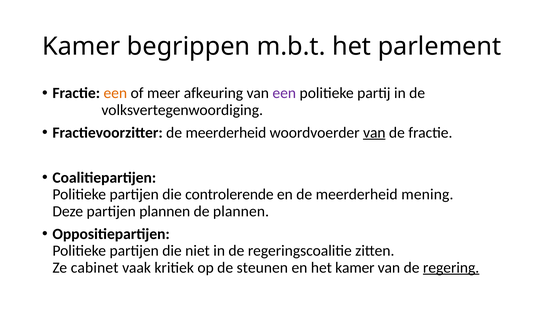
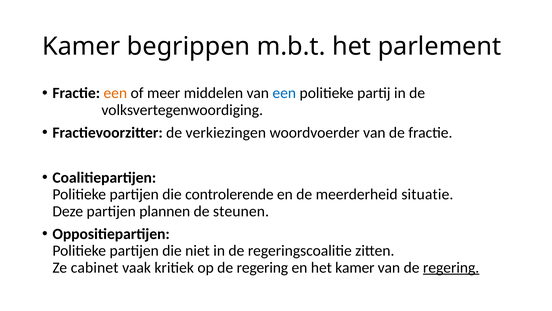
afkeuring: afkeuring -> middelen (213, 93)
een colour: purple -> blue (284, 93)
Fractievoorzitter de meerderheid: meerderheid -> verkiezingen (226, 132)
van underline: present -> none (374, 132)
mening: mening -> situatie (427, 194)
de plannen: plannen -> steunen (241, 211)
op de steunen: steunen -> regering (262, 267)
